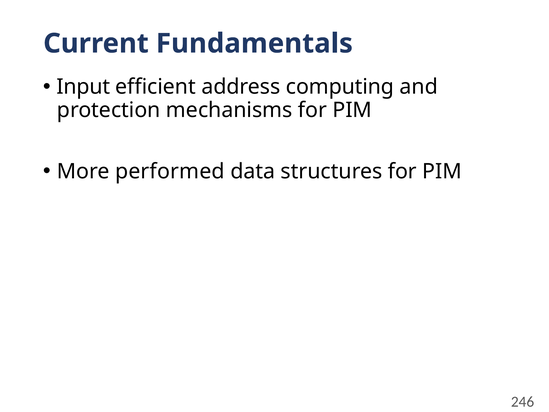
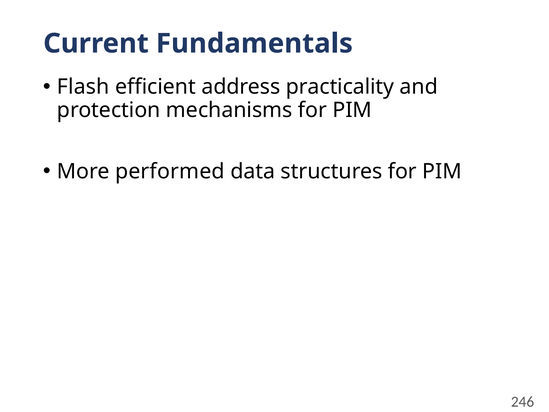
Input: Input -> Flash (83, 87)
computing: computing -> practicality (340, 87)
